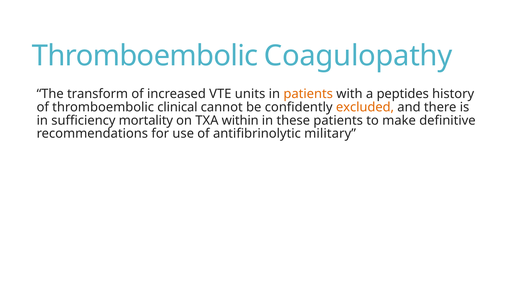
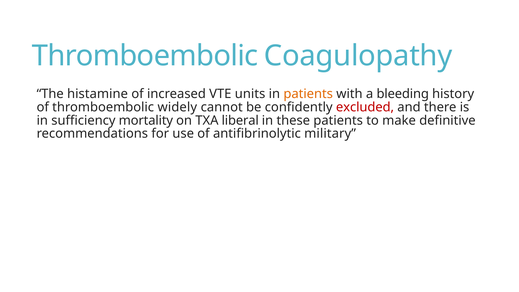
transform: transform -> histamine (98, 94)
peptides: peptides -> bleeding (403, 94)
clinical: clinical -> widely (177, 107)
excluded colour: orange -> red (365, 107)
within: within -> liberal (240, 120)
